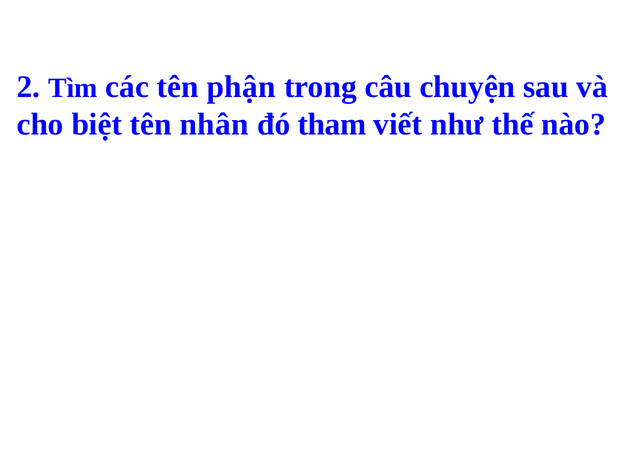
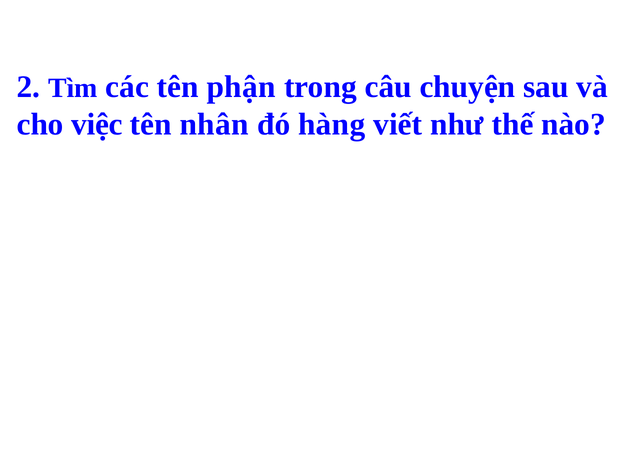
biệt: biệt -> việc (97, 125)
tham: tham -> hàng (332, 125)
